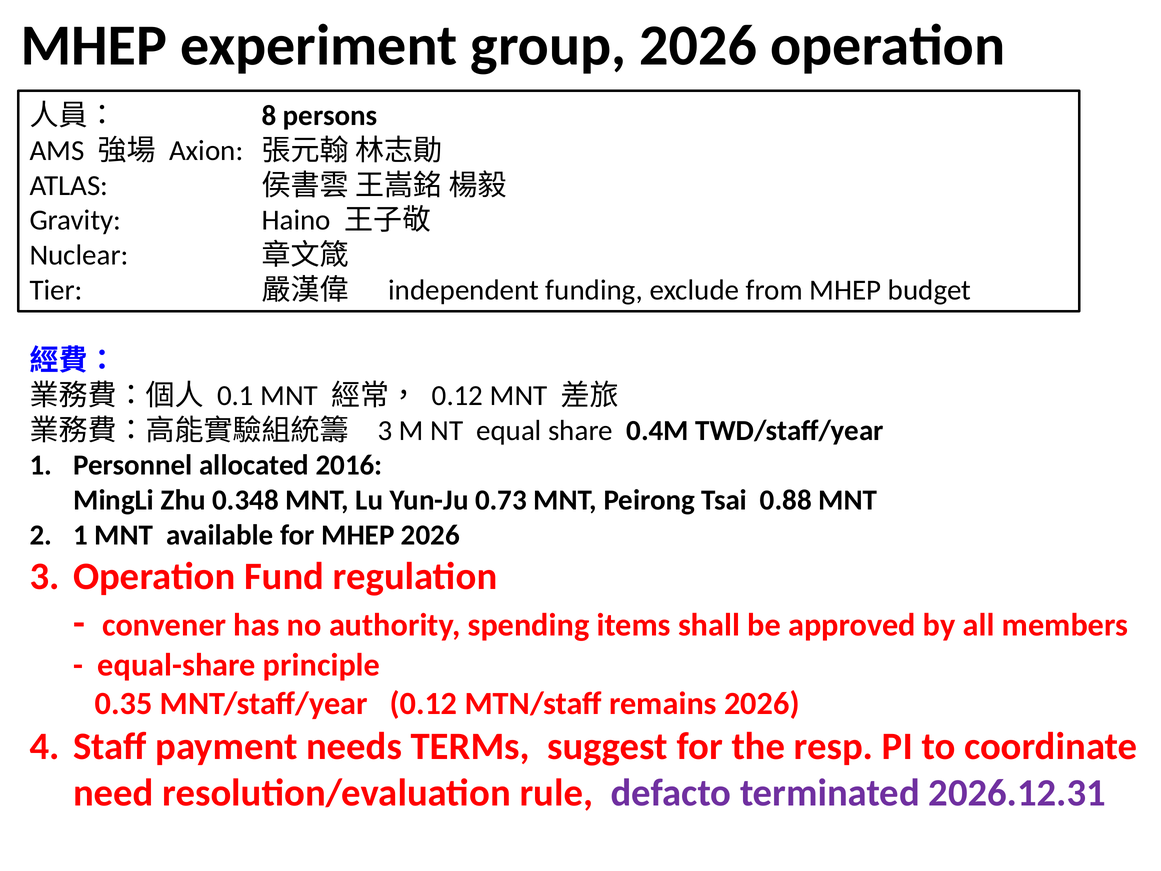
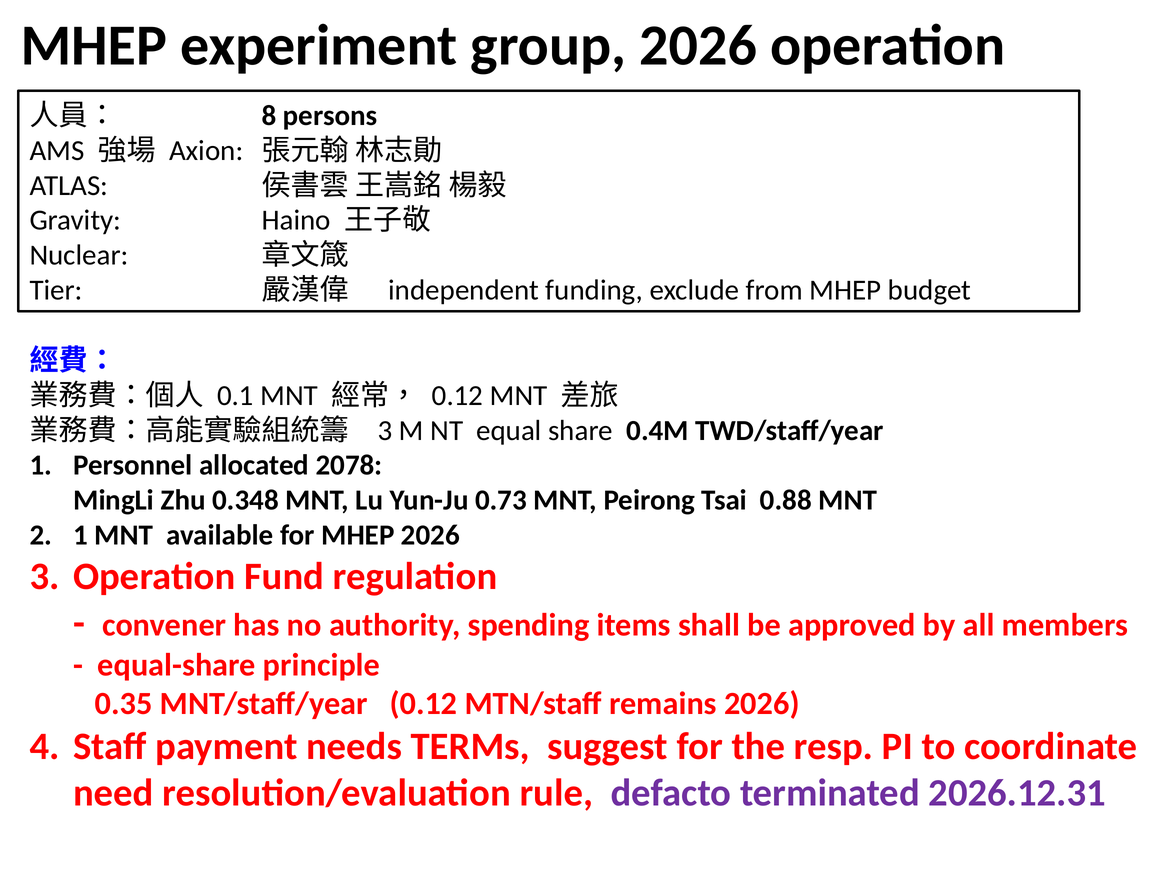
2016: 2016 -> 2078 (349, 465)
